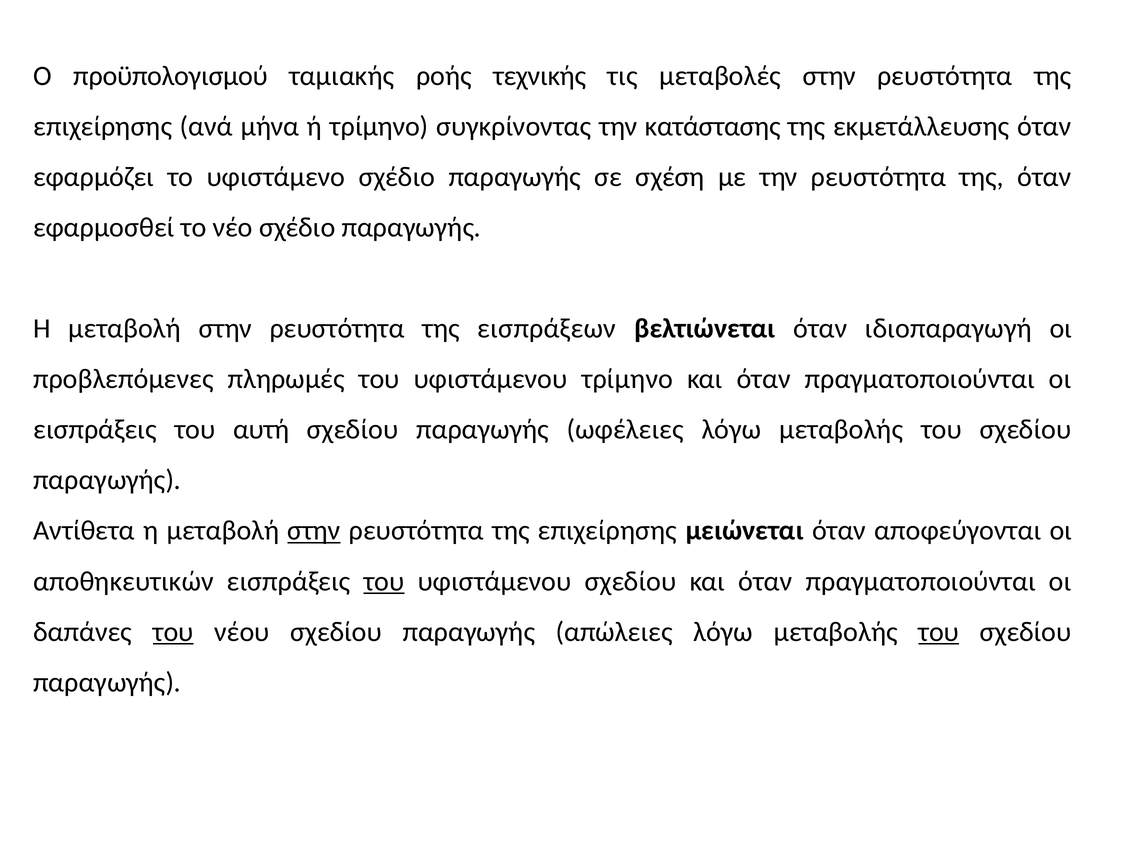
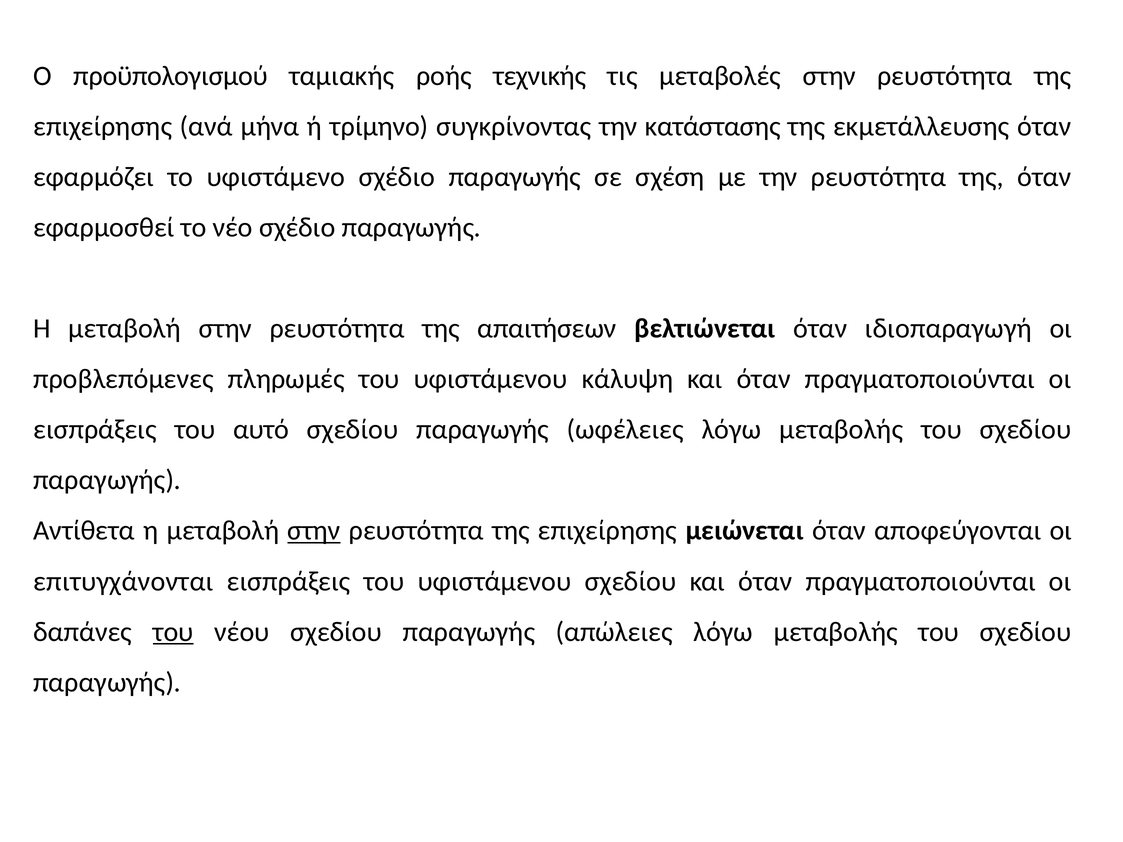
εισπράξεων: εισπράξεων -> απαιτήσεων (547, 329)
υφιστάμενου τρίμηνο: τρίμηνο -> κάλυψη (627, 379)
αυτή: αυτή -> αυτό (261, 430)
αποθηκευτικών: αποθηκευτικών -> επιτυγχάνονται (123, 581)
του underline: present -> none (384, 581)
του underline: present -> none (939, 632)
